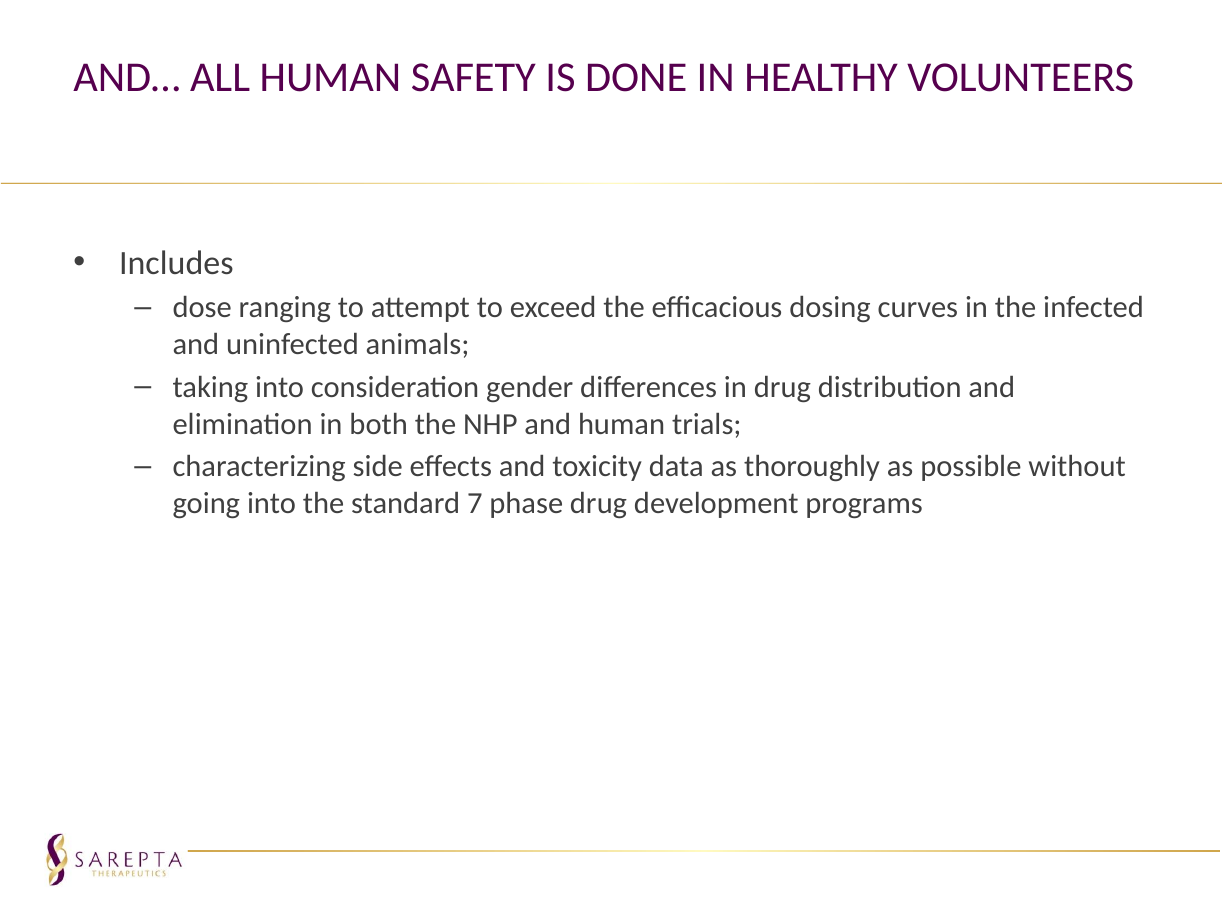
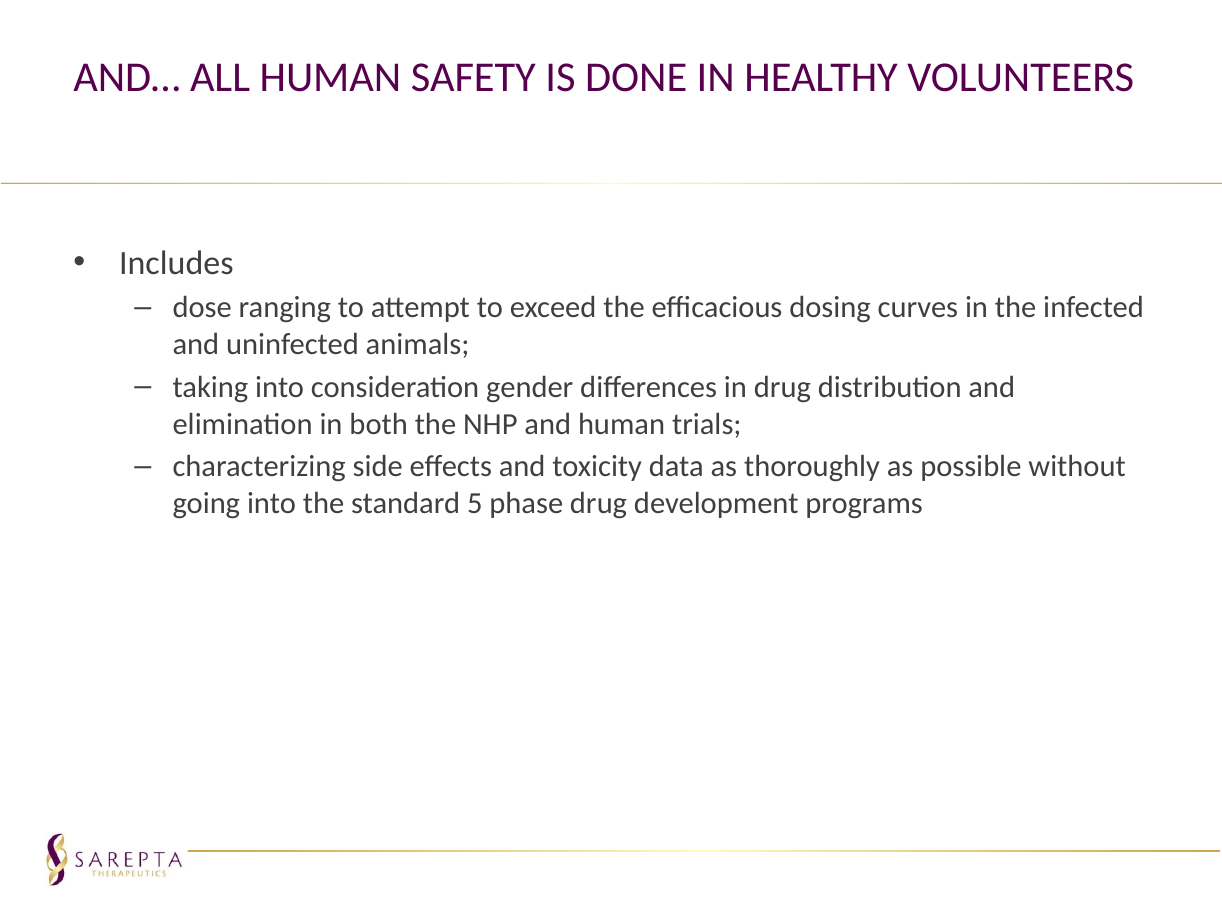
7: 7 -> 5 (475, 503)
